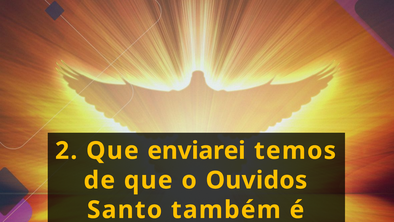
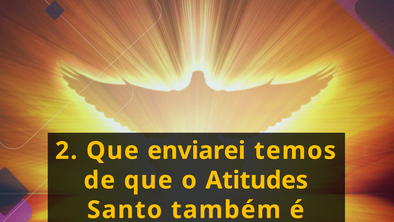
Ouvidos: Ouvidos -> Atitudes (257, 180)
